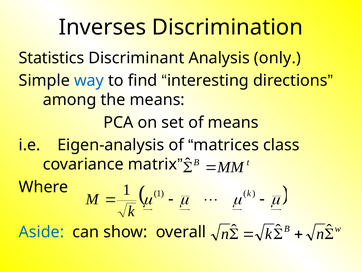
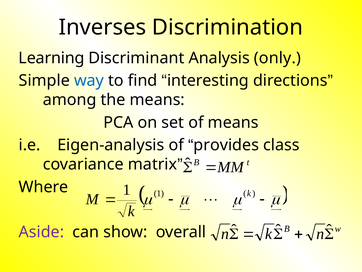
Statistics: Statistics -> Learning (51, 58)
matrices: matrices -> provides (226, 145)
Aside colour: blue -> purple (41, 232)
